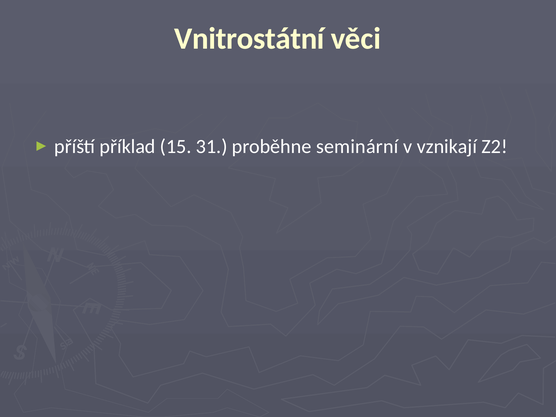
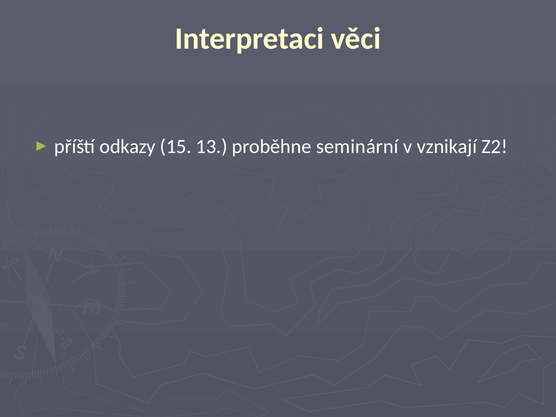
Vnitrostátní: Vnitrostátní -> Interpretaci (249, 39)
příklad: příklad -> odkazy (128, 147)
31: 31 -> 13 (212, 147)
